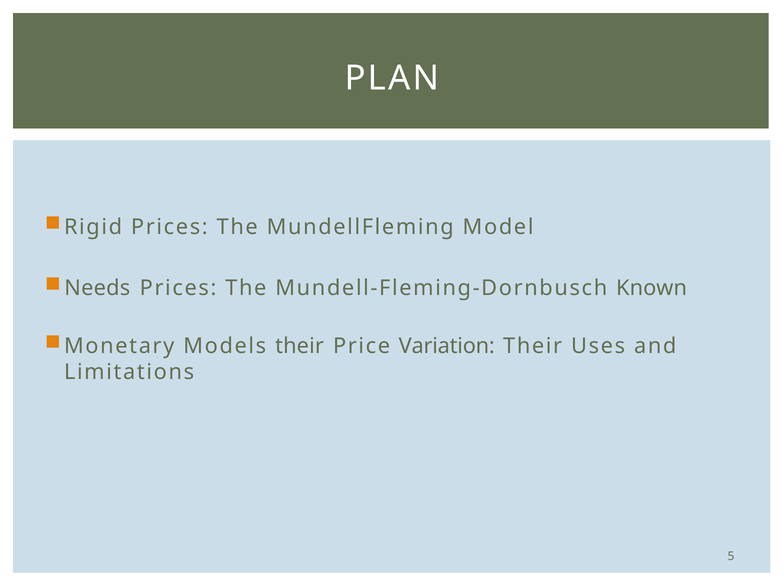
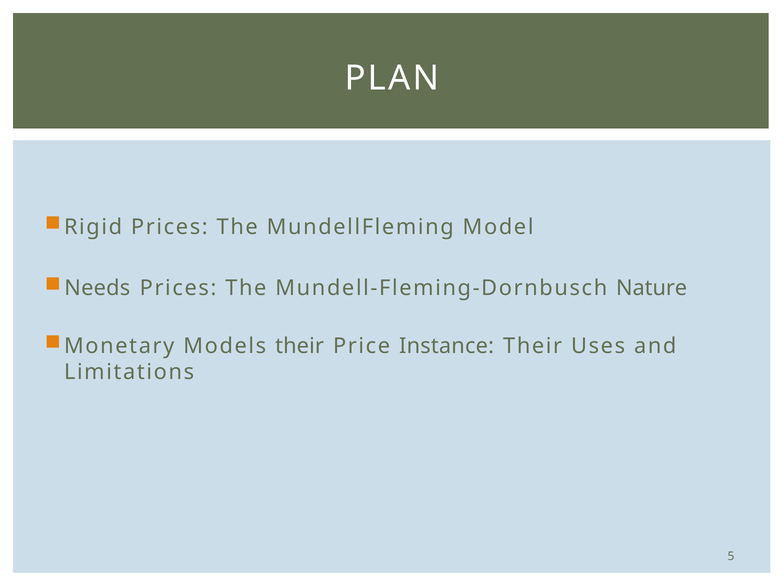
Known: Known -> Nature (652, 288)
Variation: Variation -> Instance (447, 346)
